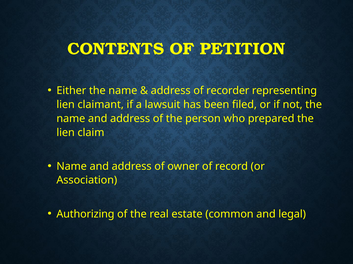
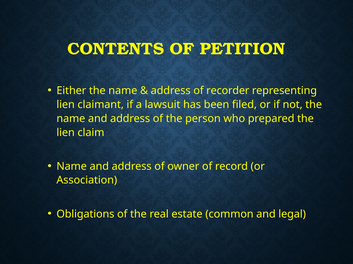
Authorizing: Authorizing -> Obligations (85, 215)
